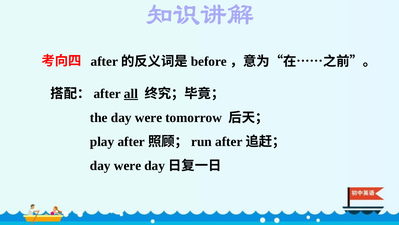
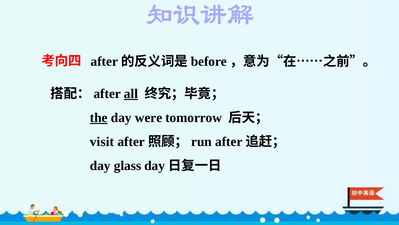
the underline: none -> present (99, 117)
play: play -> visit (102, 141)
were: were -> glass (128, 165)
